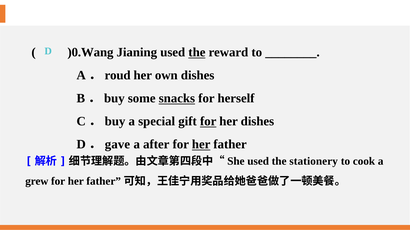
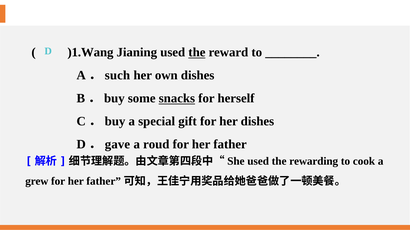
)0.Wang: )0.Wang -> )1.Wang (90, 53)
roud: roud -> such (117, 76)
for underline: present -> none (208, 122)
after: after -> roud (156, 145)
her underline: present -> none (201, 145)
stationery: stationery -> rewarding (314, 162)
